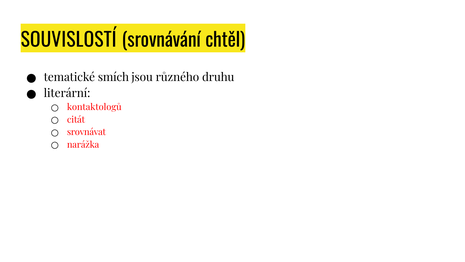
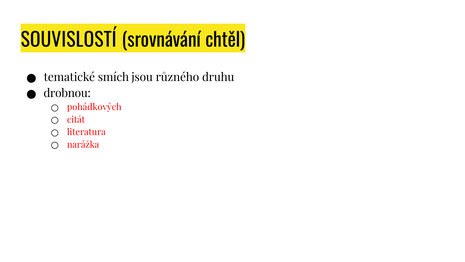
literární: literární -> drobnou (67, 93)
kontaktologů: kontaktologů -> pohádkových (94, 107)
srovnávat: srovnávat -> literatura (86, 132)
